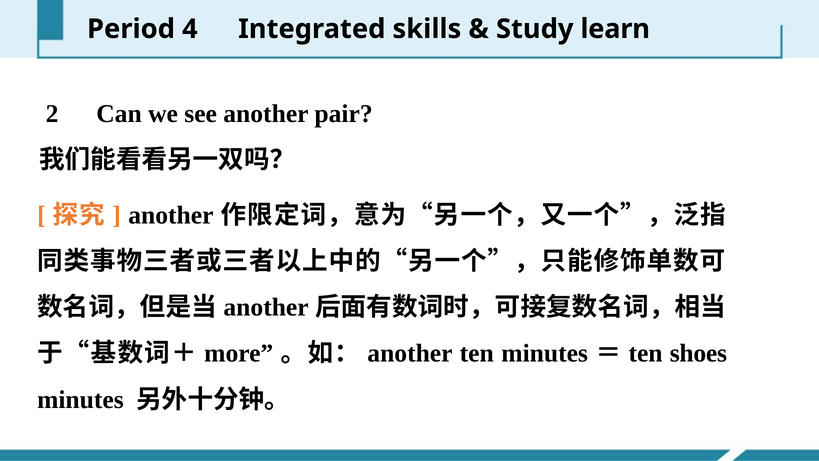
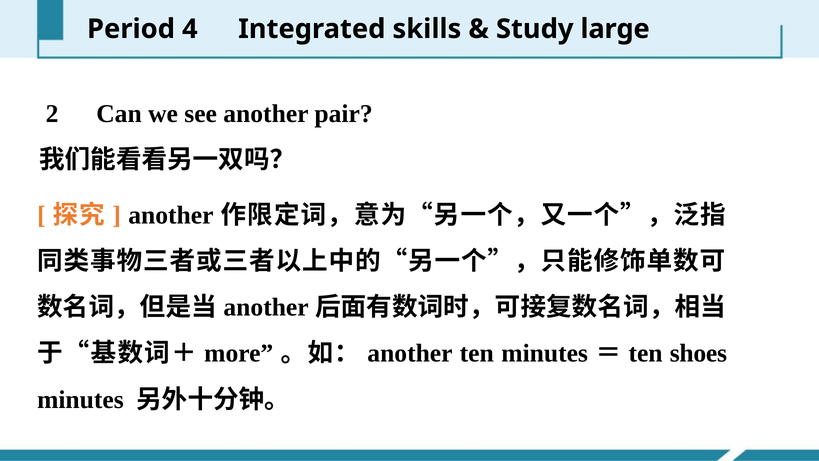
learn: learn -> large (615, 29)
